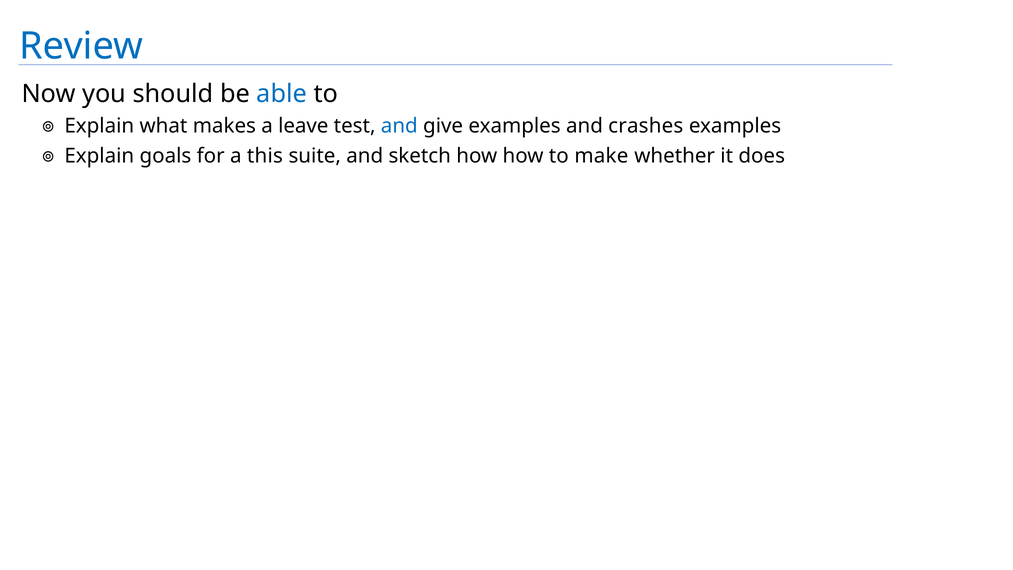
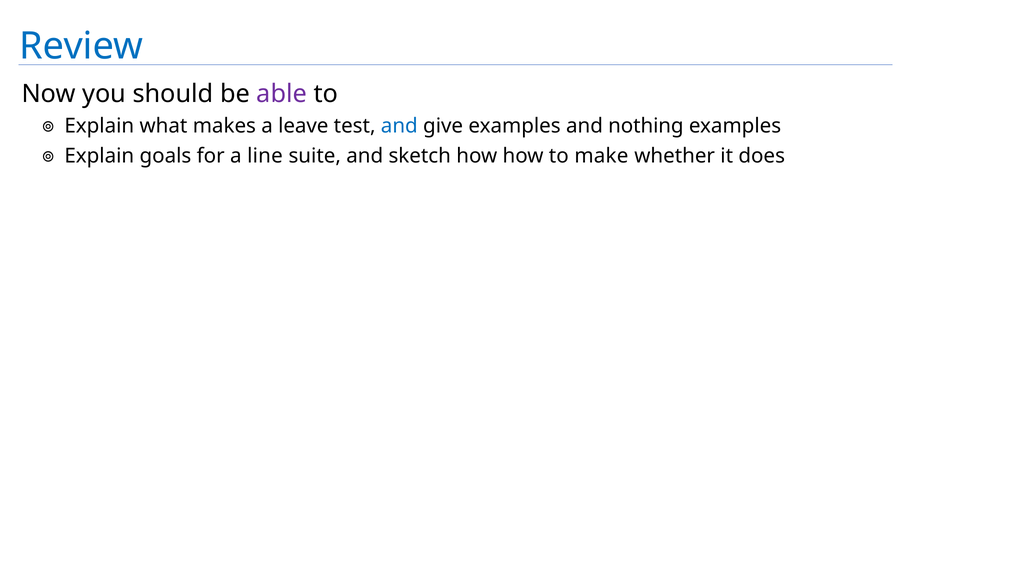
able colour: blue -> purple (282, 94)
crashes: crashes -> nothing (646, 126)
this: this -> line (265, 156)
